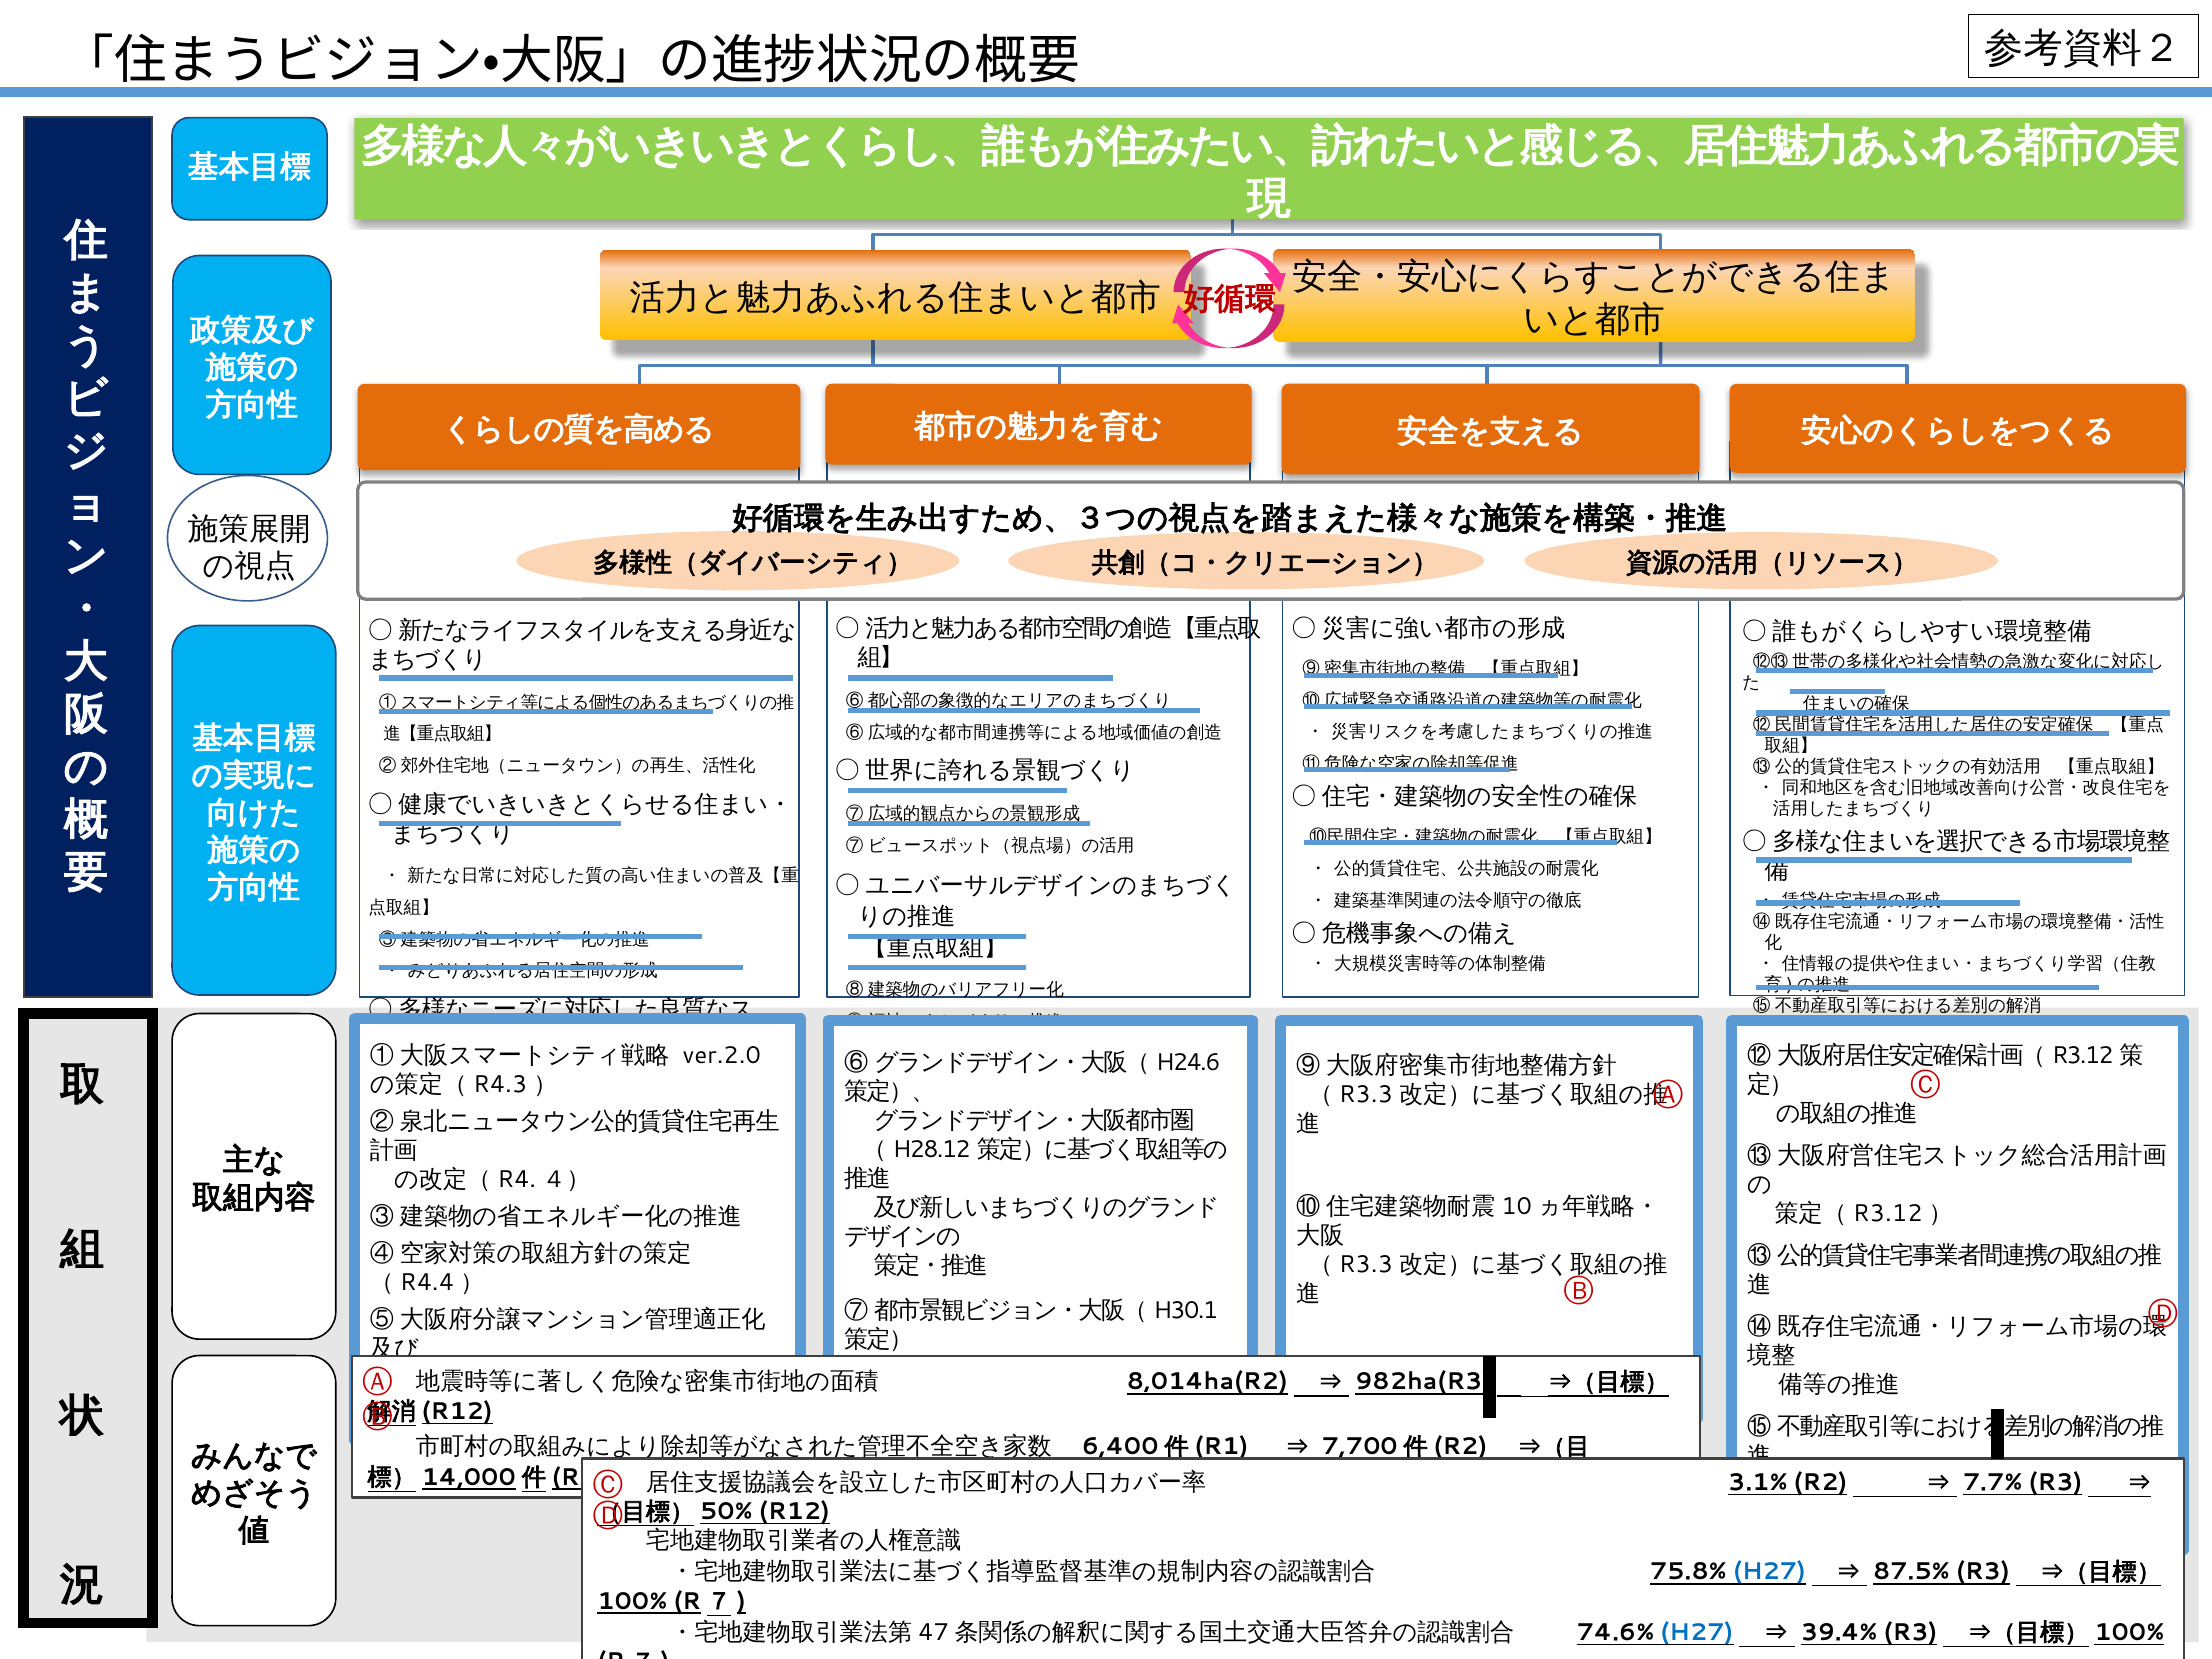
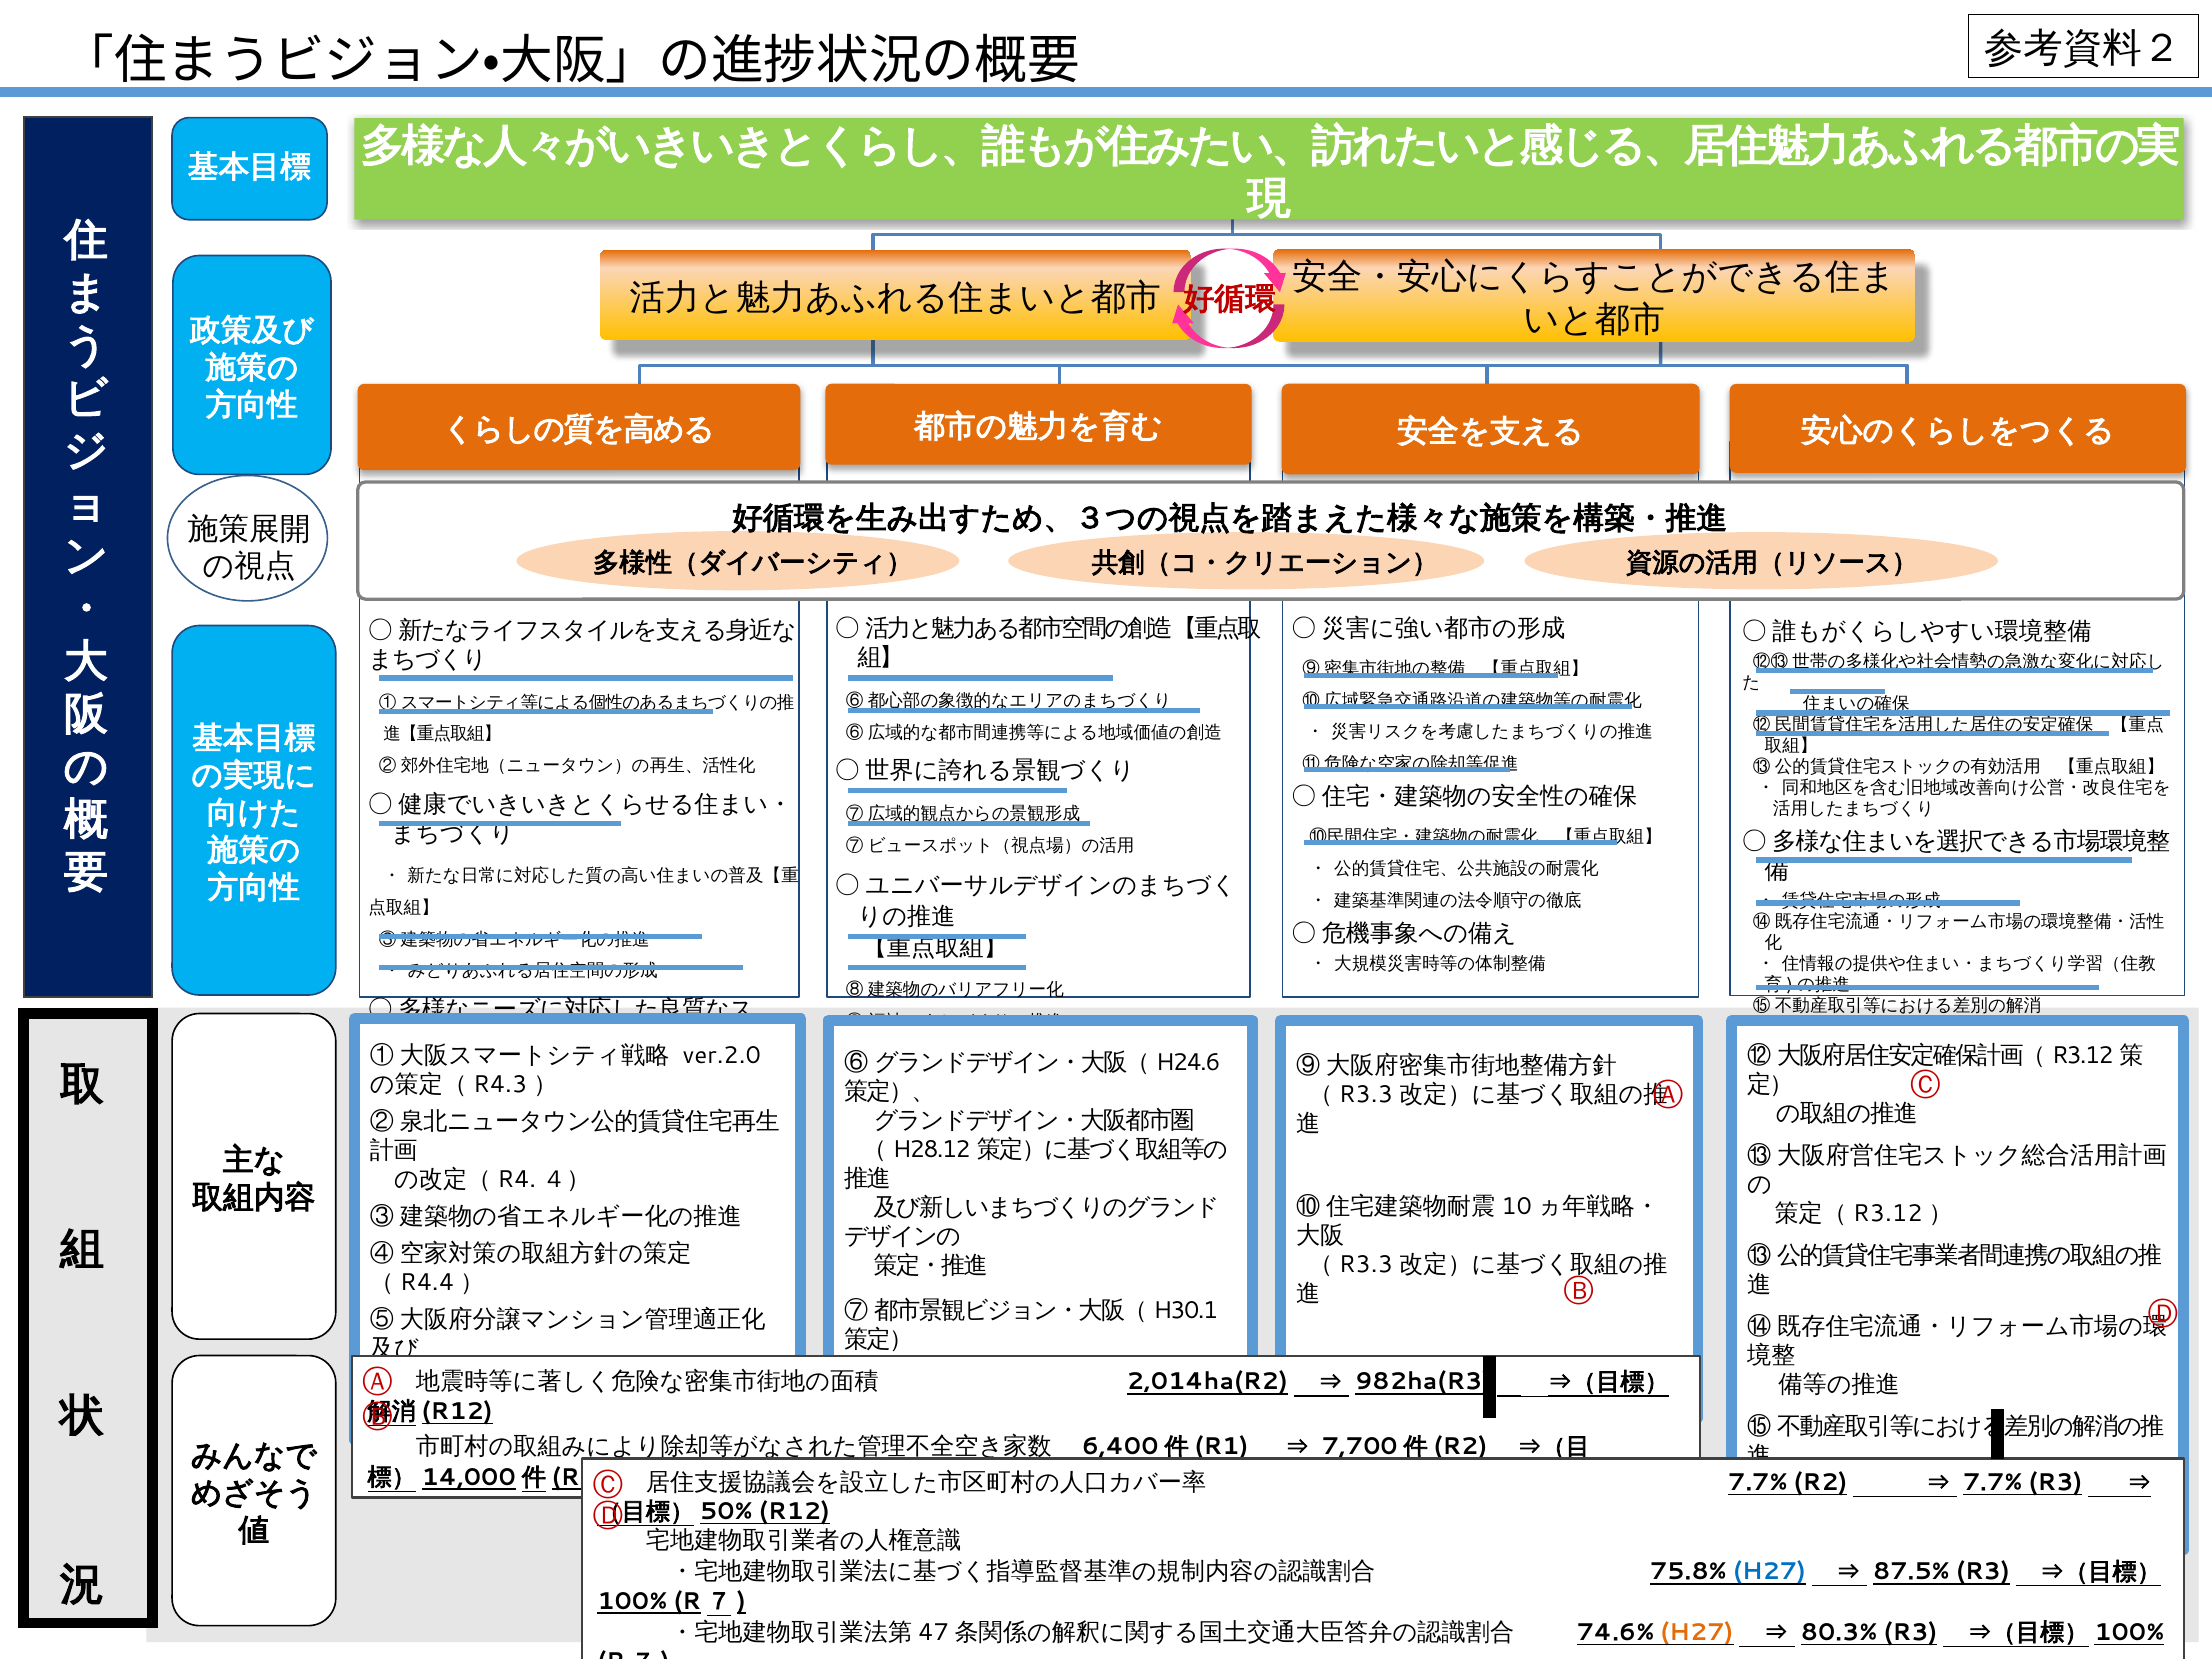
8,014ha(R2: 8,014ha(R2 -> 2,014ha(R2 (1207, 1382)
3.1%: 3.1% -> 7.7% (1758, 1483)
H27 colour: blue -> orange (1697, 1632)
39.4%: 39.4% -> 80.3% (1839, 1632)
